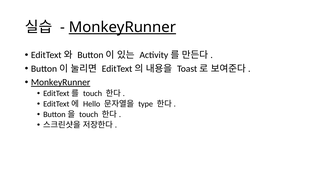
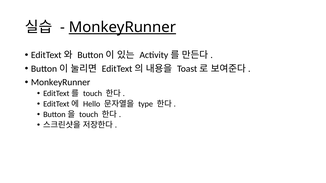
MonkeyRunner underline: present -> none (61, 82)
